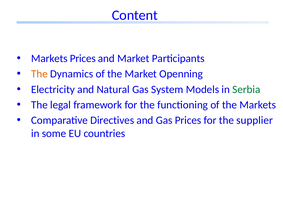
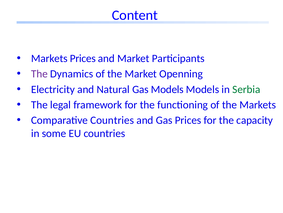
The colour: orange -> purple (39, 74)
Gas System: System -> Models (167, 89)
Comparative Directives: Directives -> Countries (112, 120)
supplier: supplier -> capacity (255, 120)
